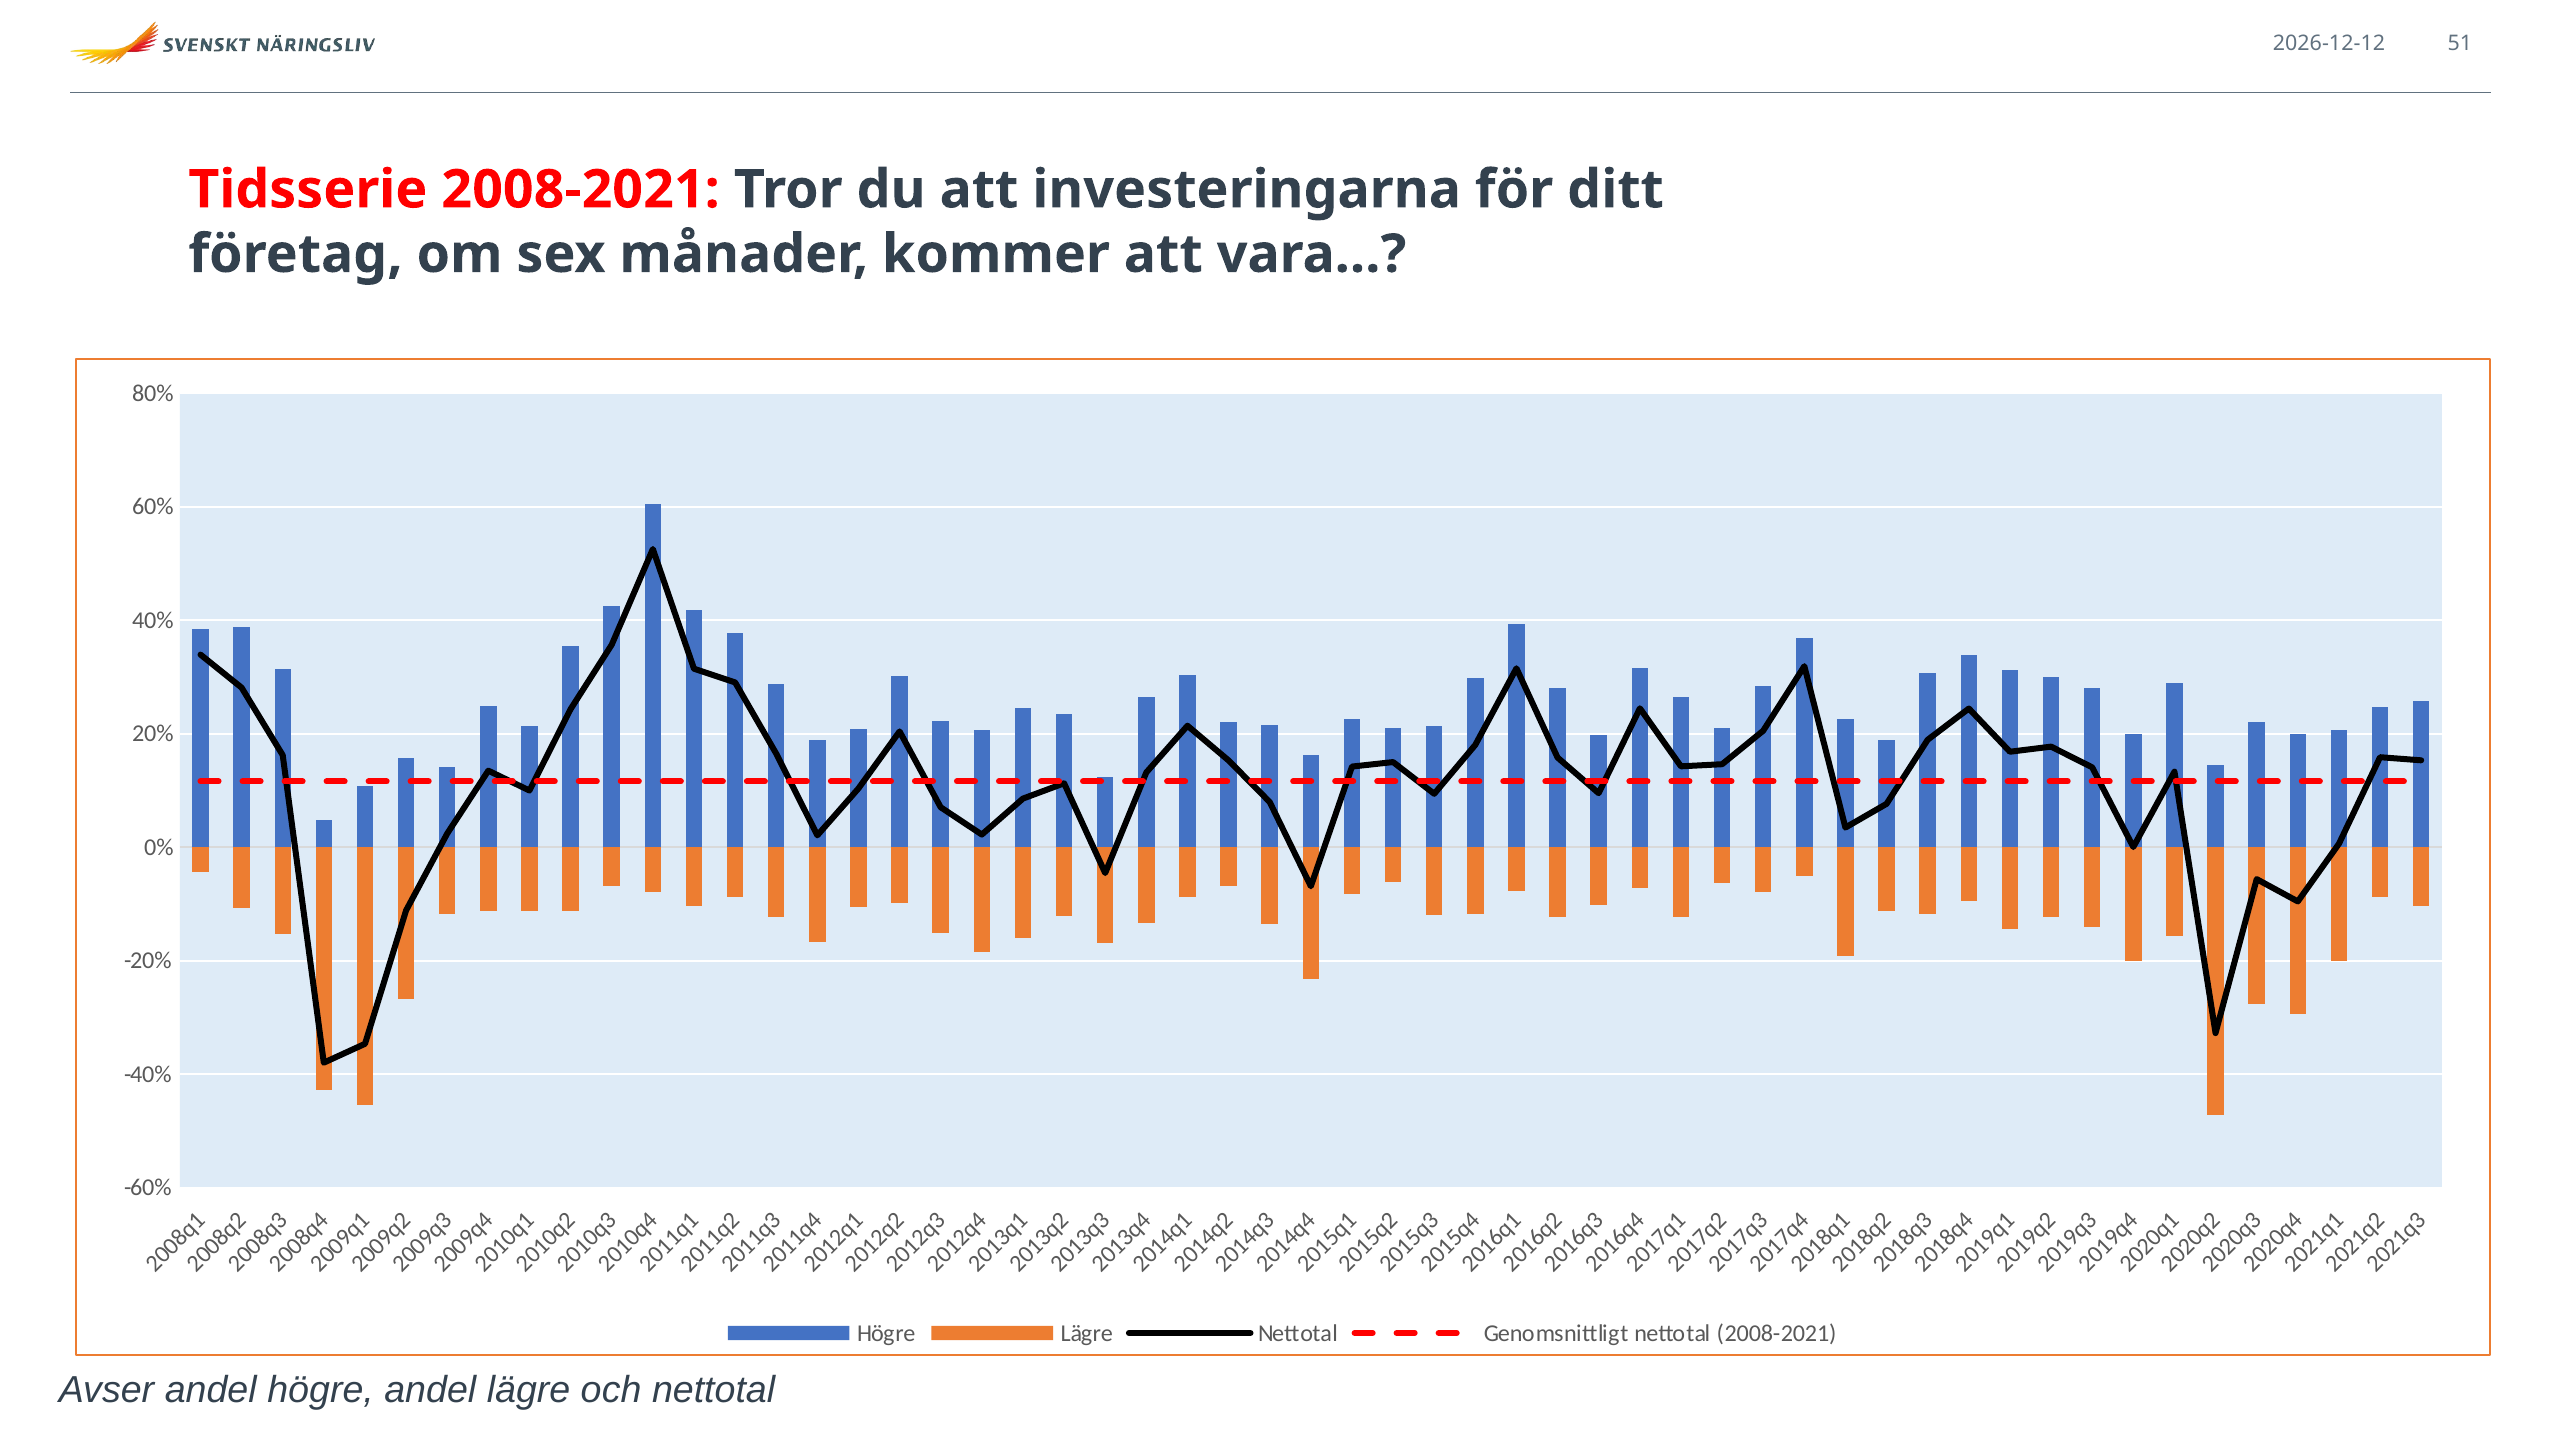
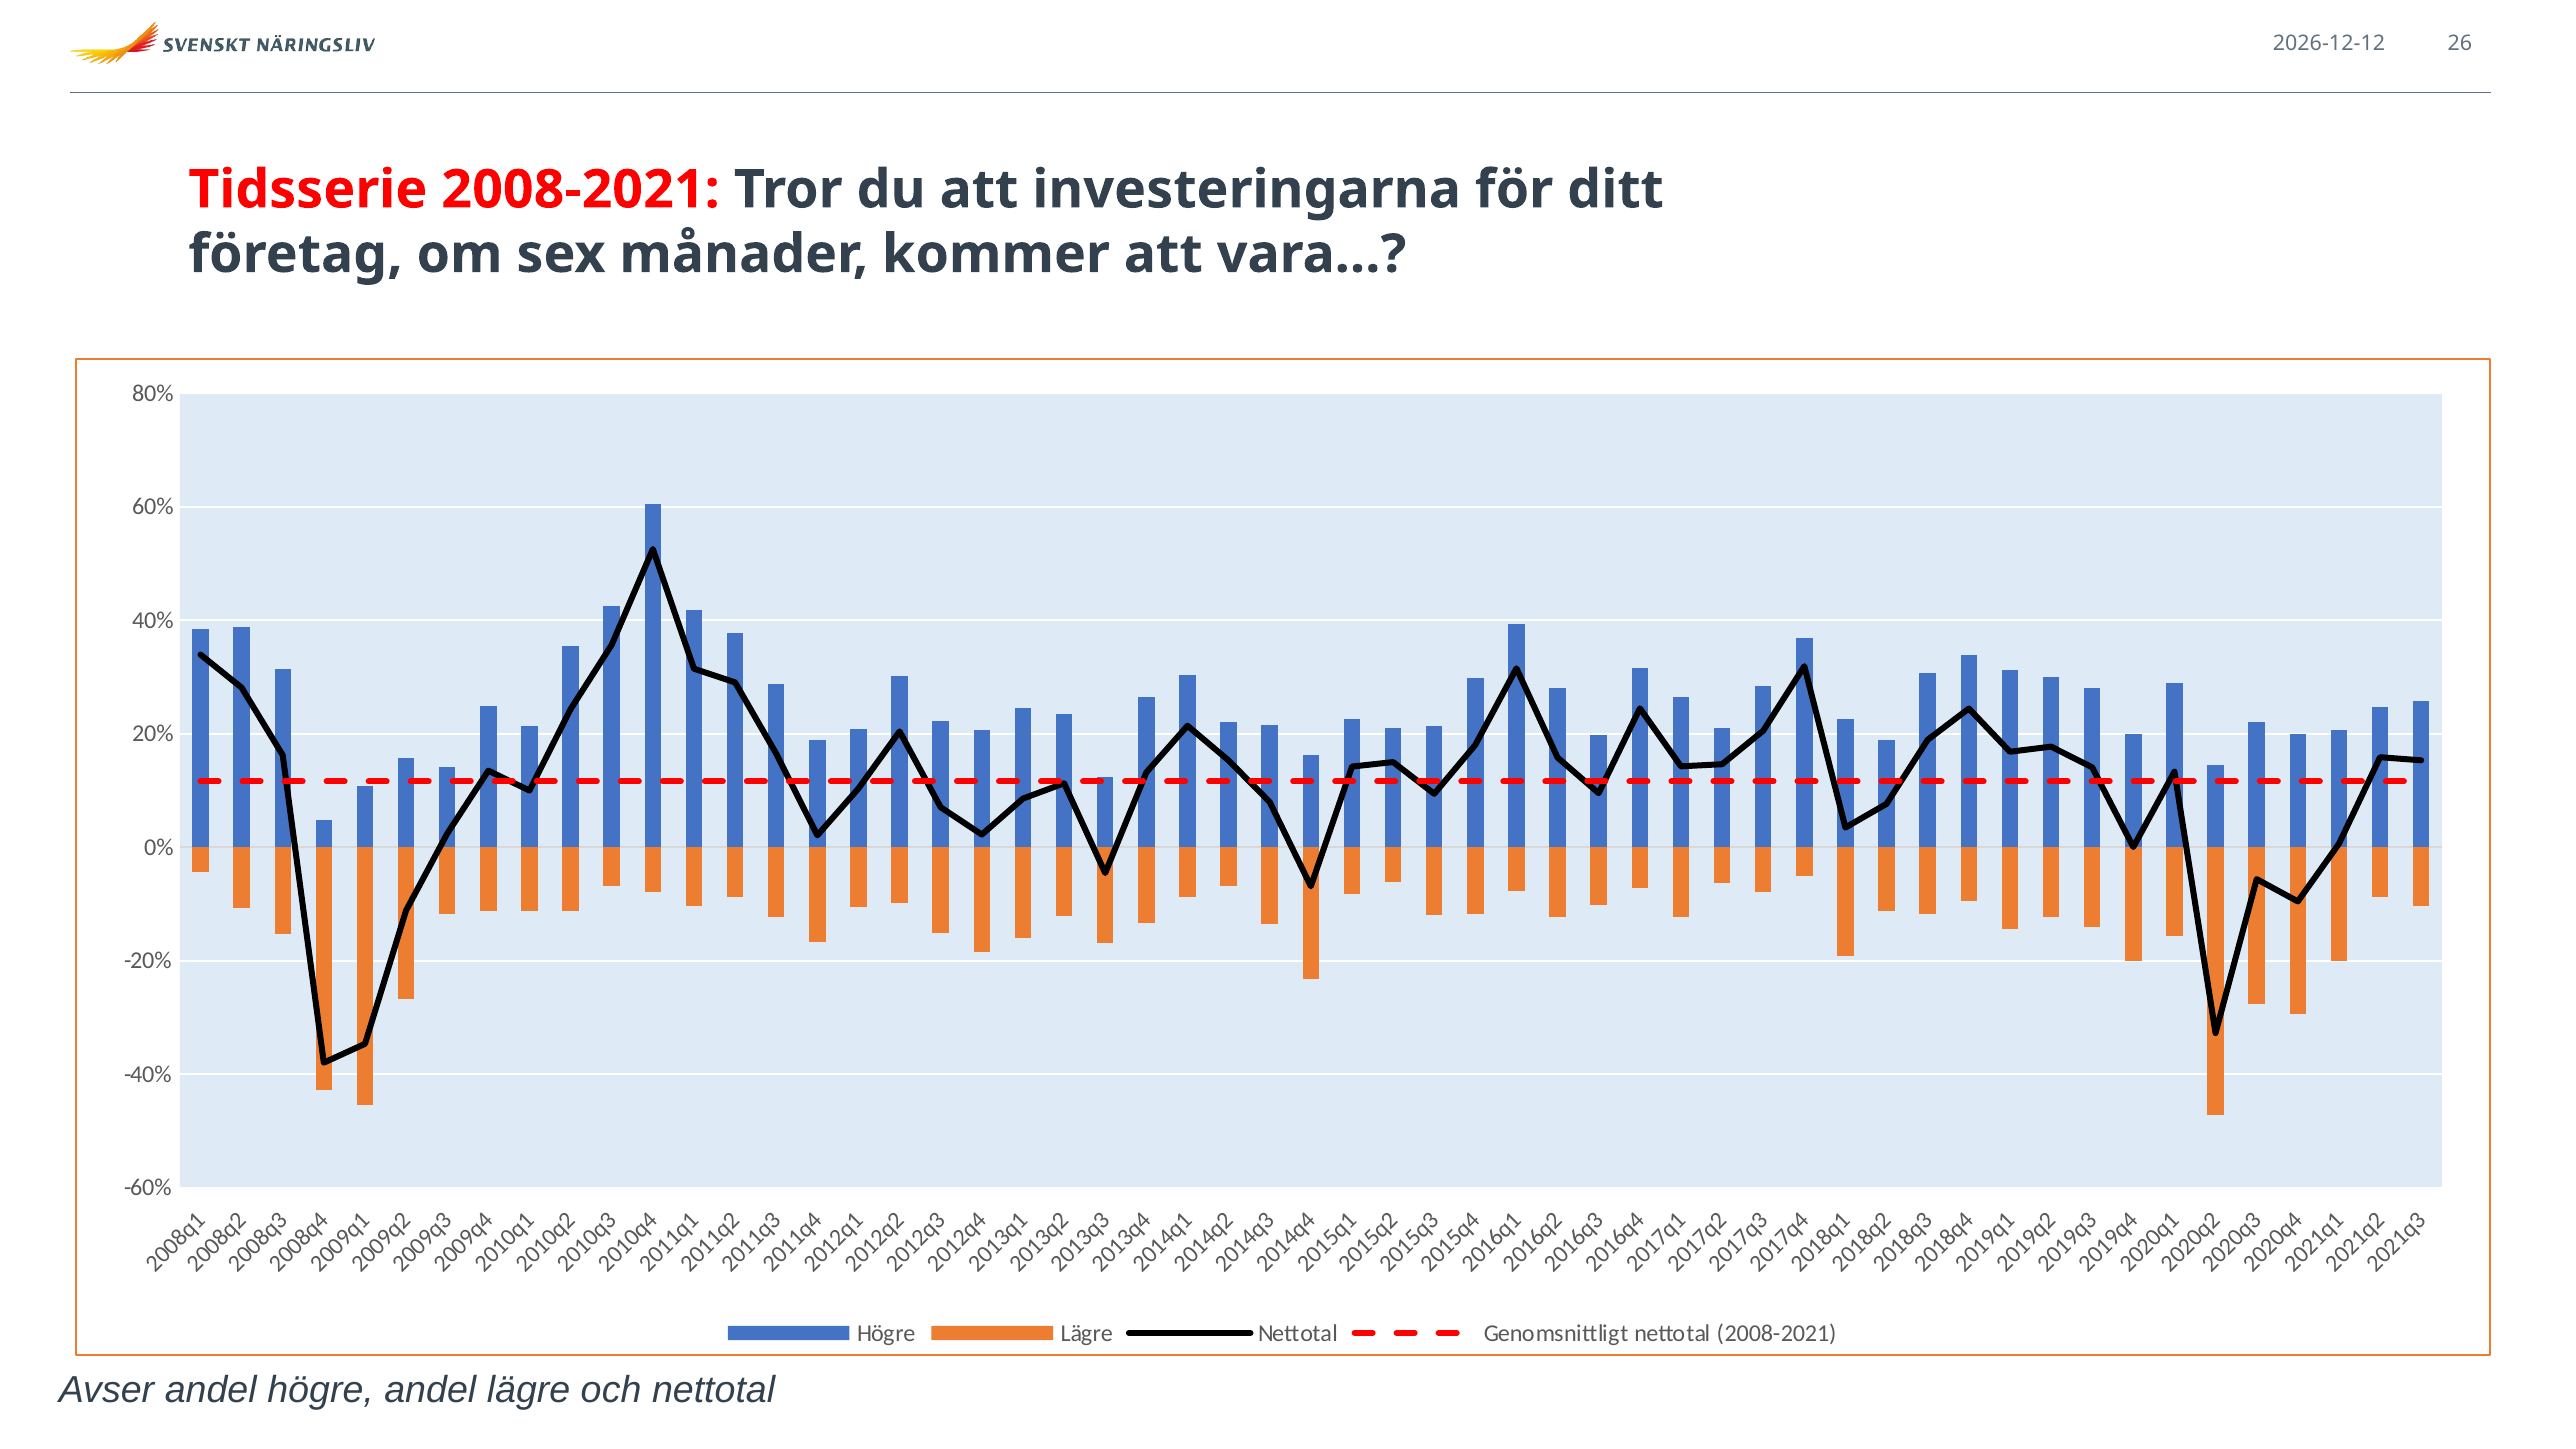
51: 51 -> 26 (2460, 43)
